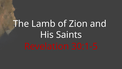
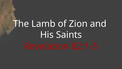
30:1-5: 30:1-5 -> 82:1-5 (85, 46)
